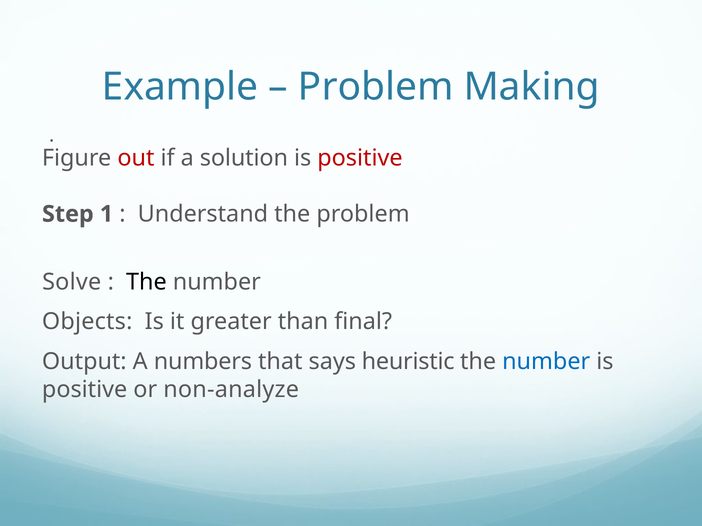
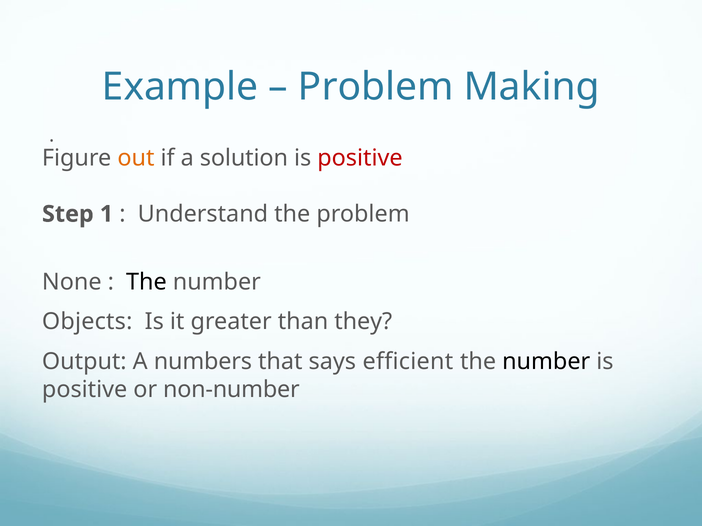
out colour: red -> orange (136, 158)
Solve: Solve -> None (72, 282)
final: final -> they (363, 322)
heuristic: heuristic -> efficient (408, 362)
number colour: blue -> black (546, 362)
non-analyze: non-analyze -> non-number (231, 390)
